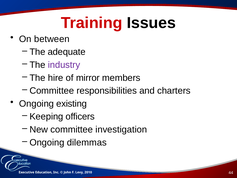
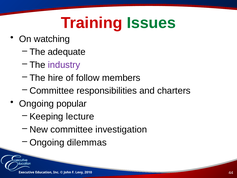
Issues colour: black -> green (151, 23)
between: between -> watching (52, 39)
mirror: mirror -> follow (88, 78)
existing: existing -> popular (72, 104)
officers: officers -> lecture (80, 116)
